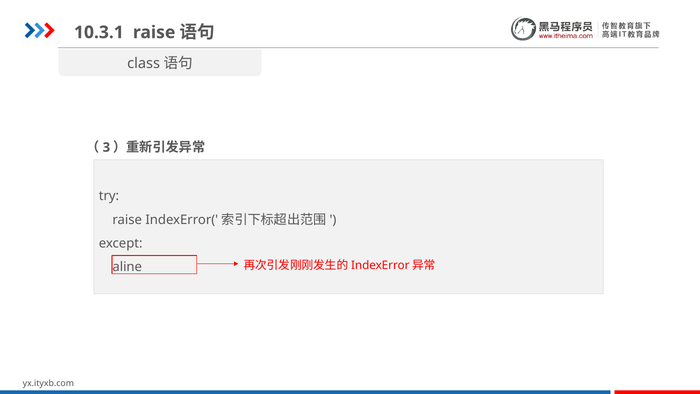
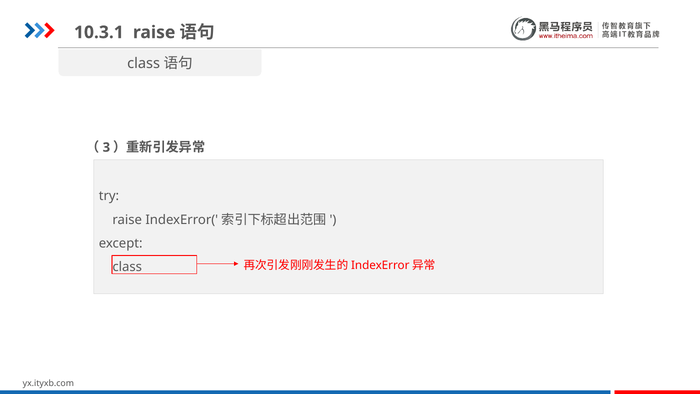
aline: aline -> class (127, 267)
